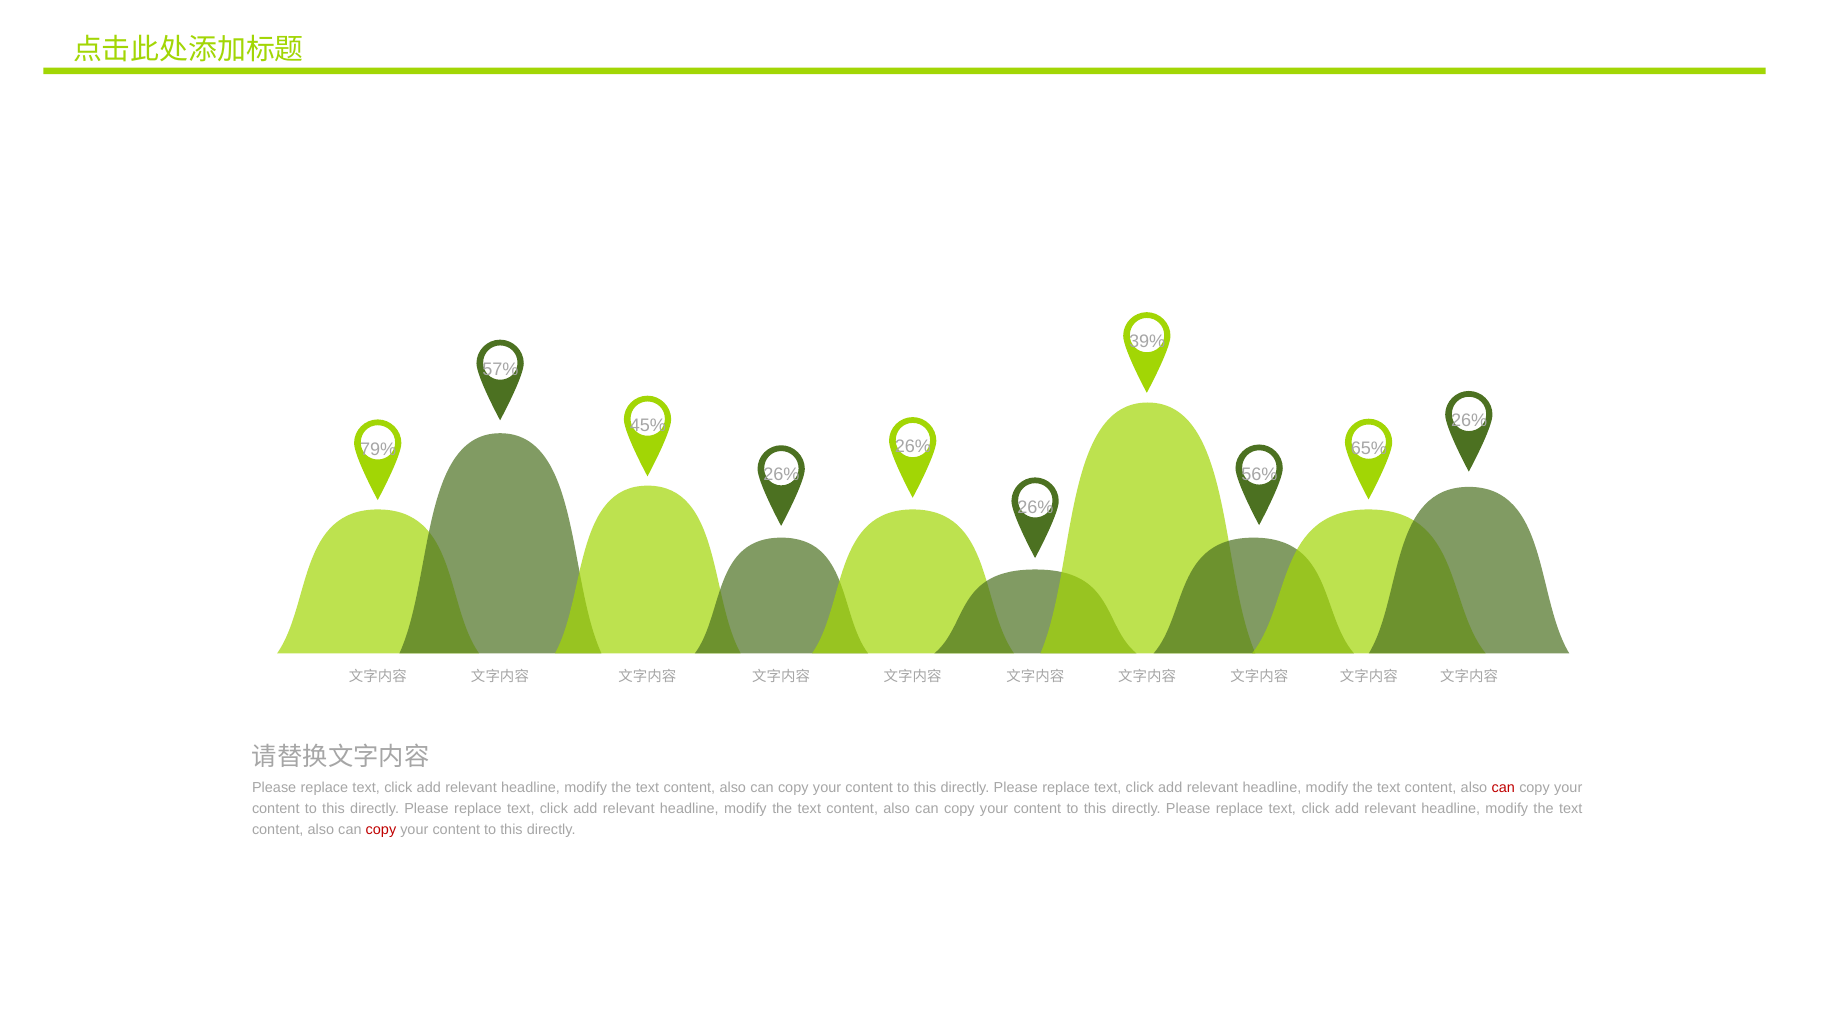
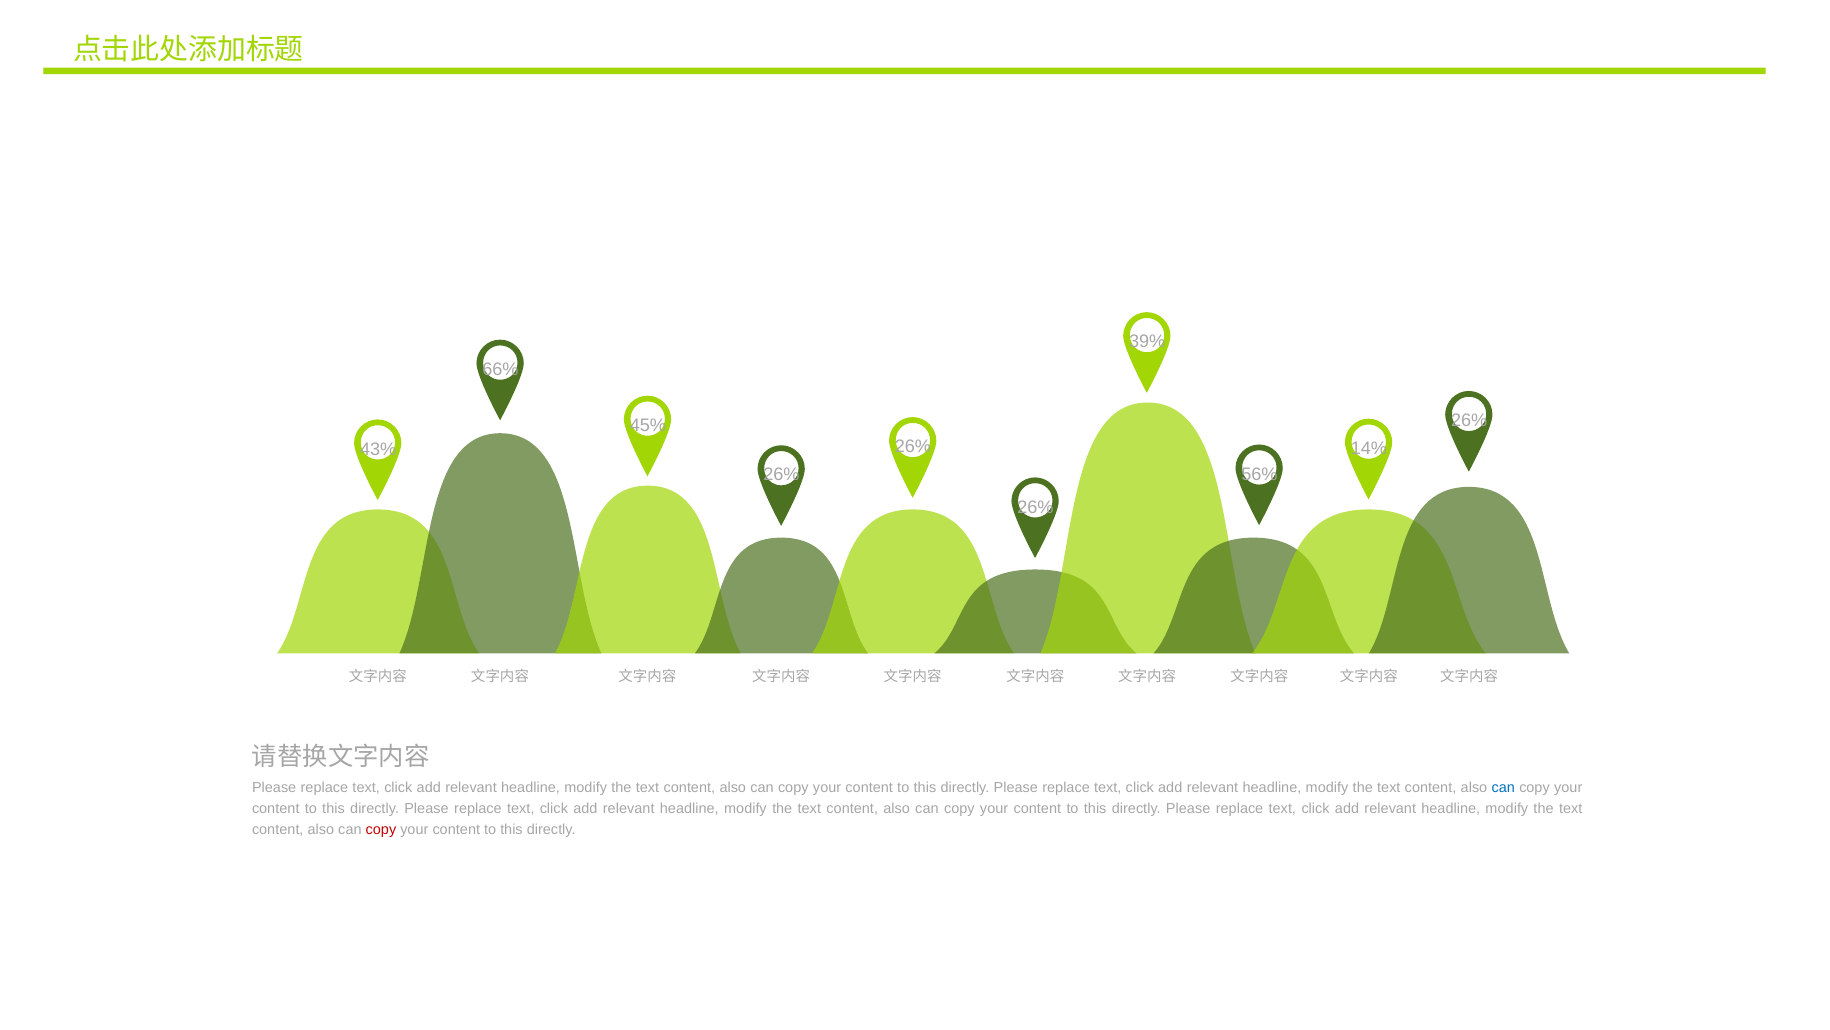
57%: 57% -> 66% (500, 369)
65%: 65% -> 14% (1369, 448)
79%: 79% -> 43% (378, 449)
can colour: red -> blue (1503, 787)
